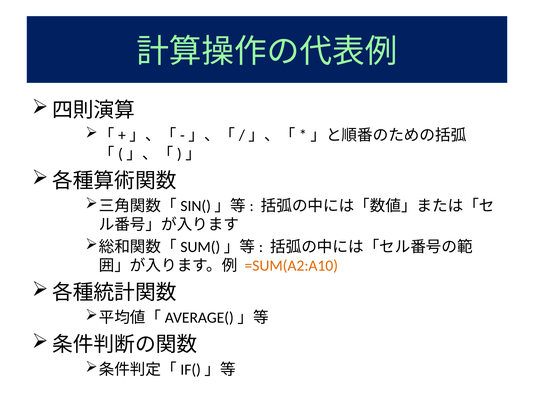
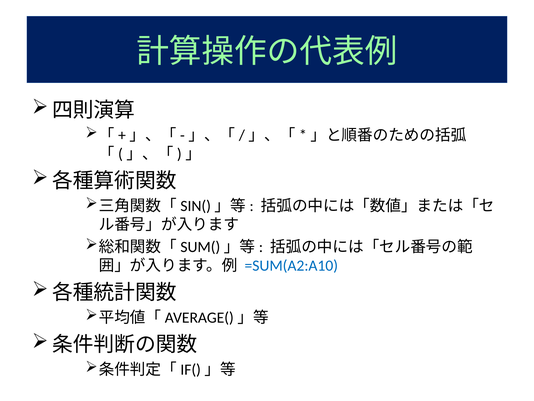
=SUM(A2:A10 colour: orange -> blue (291, 265)
